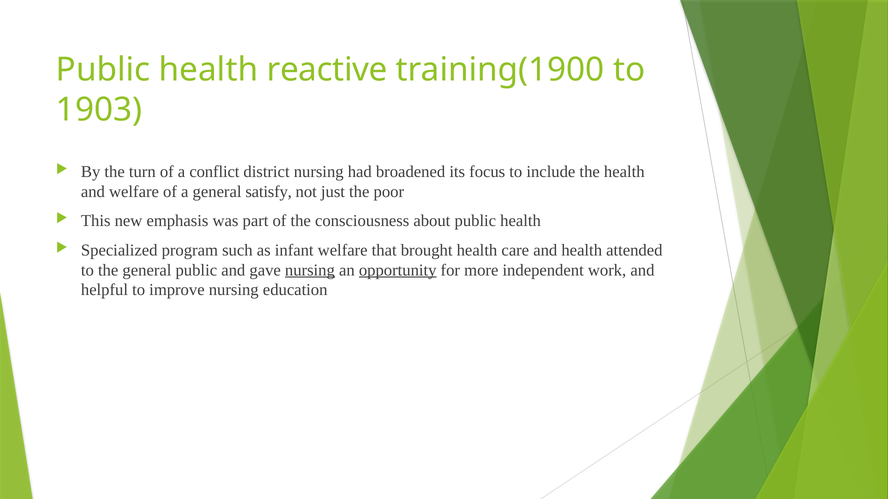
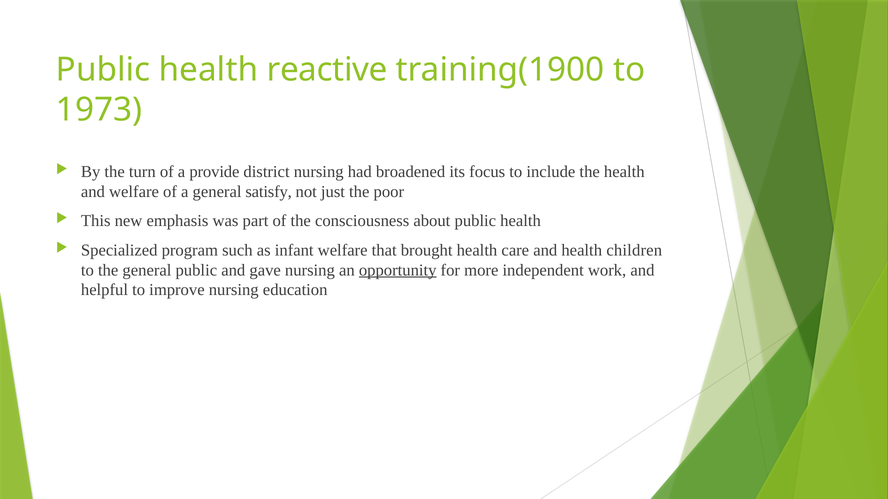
1903: 1903 -> 1973 (99, 110)
conflict: conflict -> provide (214, 172)
attended: attended -> children (634, 250)
nursing underline: present -> none (310, 270)
